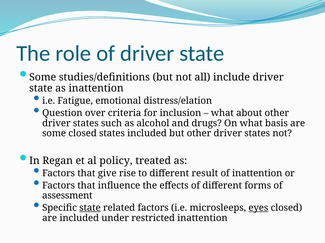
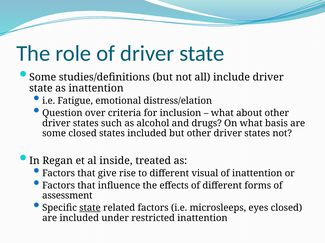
policy: policy -> inside (116, 161)
result: result -> visual (205, 174)
eyes underline: present -> none (258, 208)
